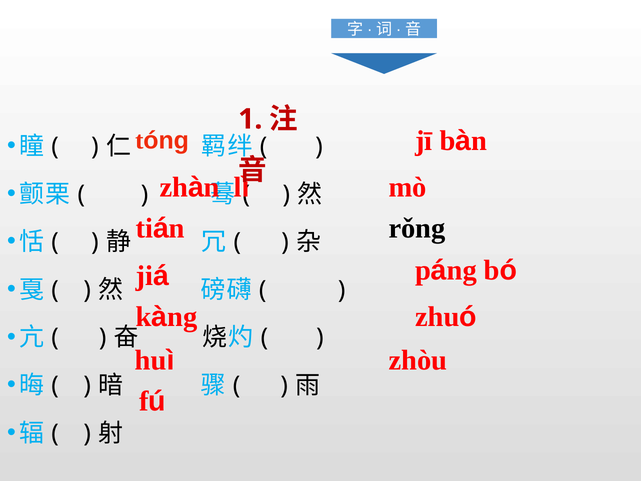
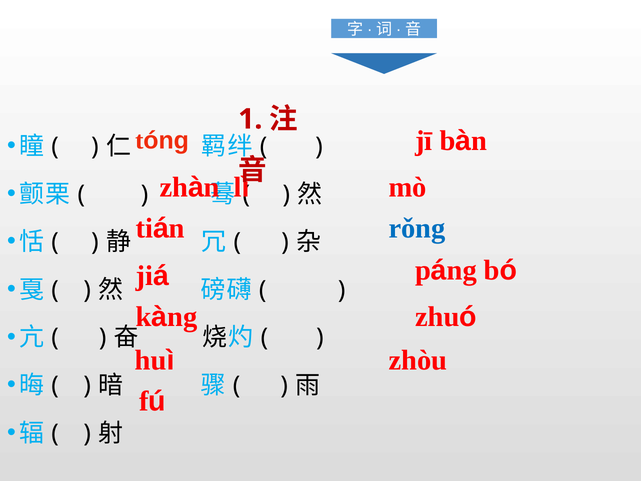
rǒng colour: black -> blue (417, 228)
